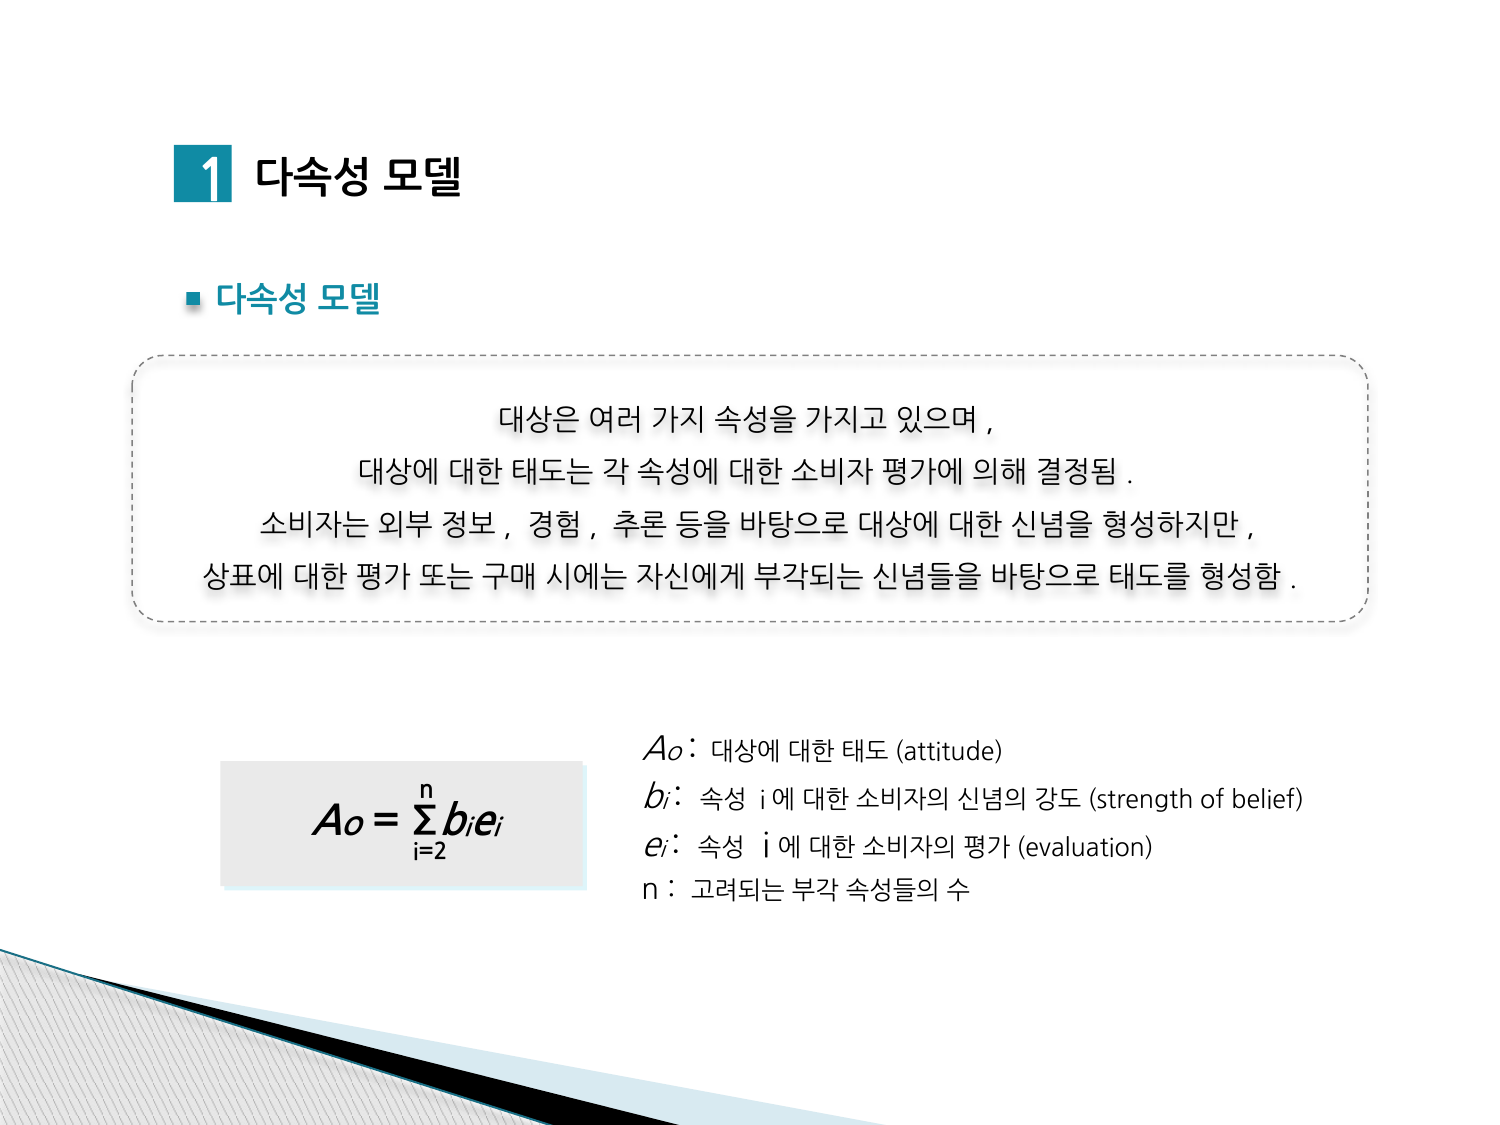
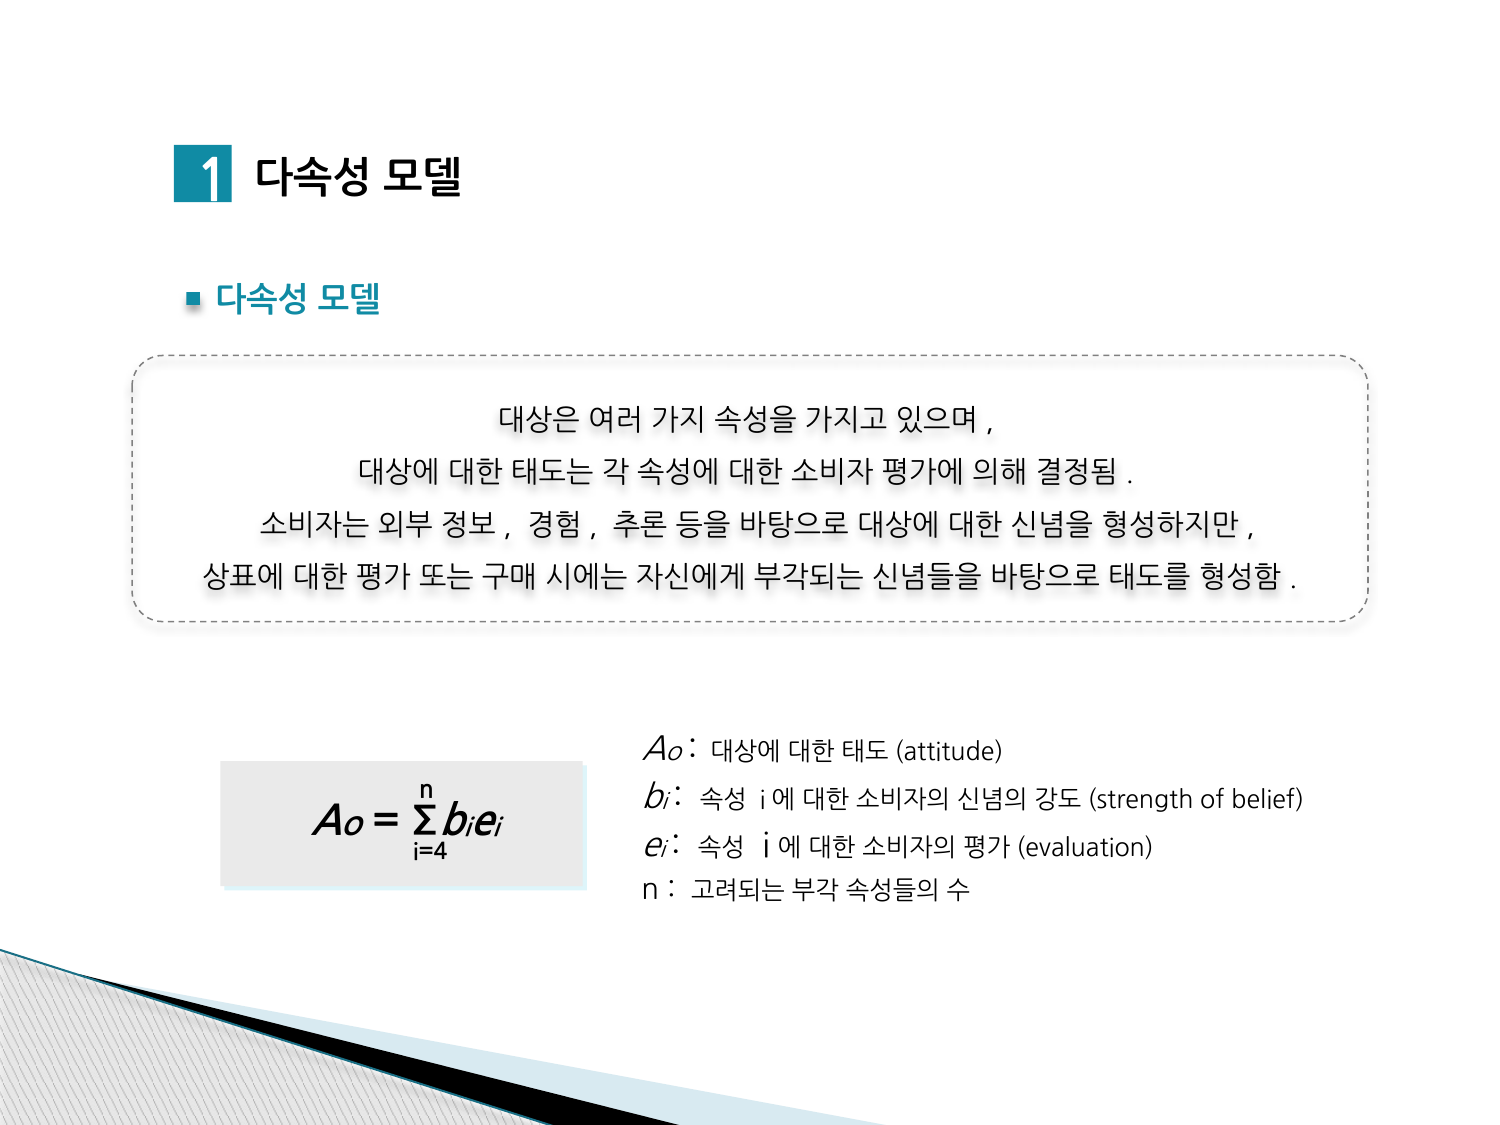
i=2: i=2 -> i=4 (430, 852)
